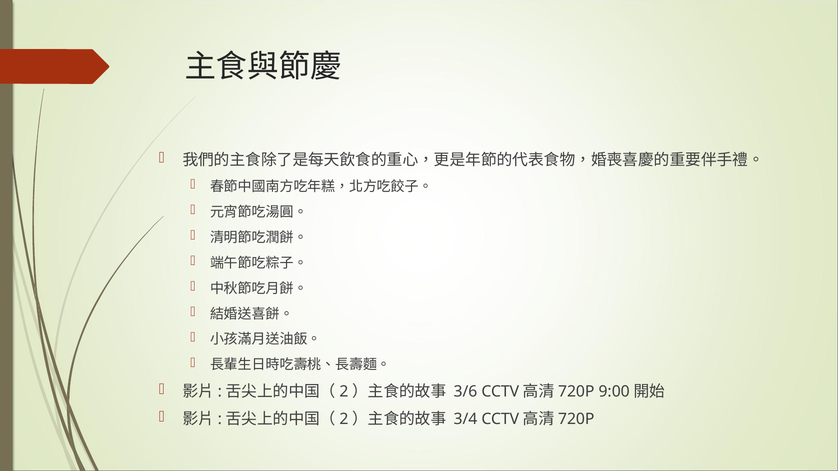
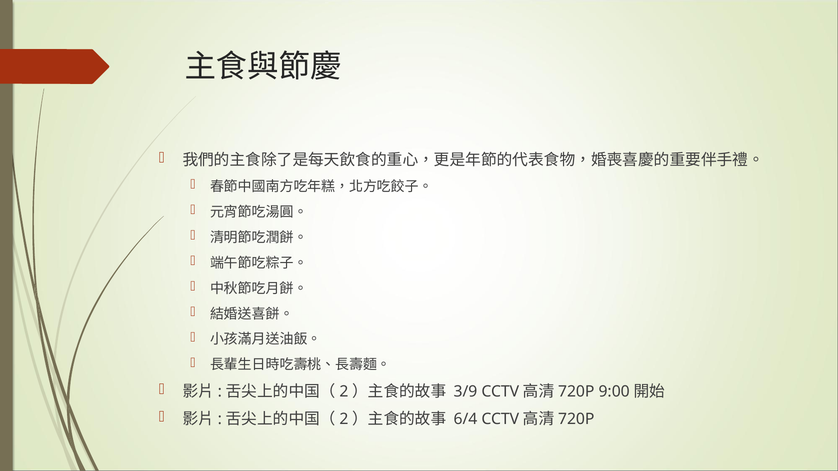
3/6: 3/6 -> 3/9 (465, 392)
3/4: 3/4 -> 6/4 (465, 419)
